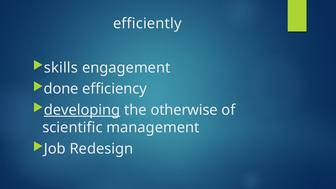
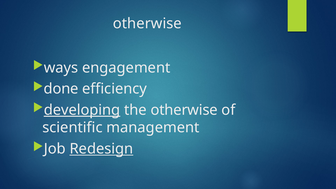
efficiently: efficiently -> otherwise (147, 24)
skills: skills -> ways (61, 68)
Redesign underline: none -> present (101, 149)
